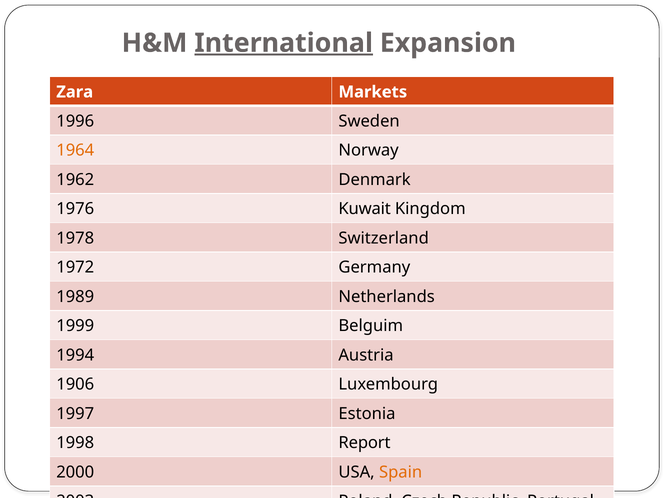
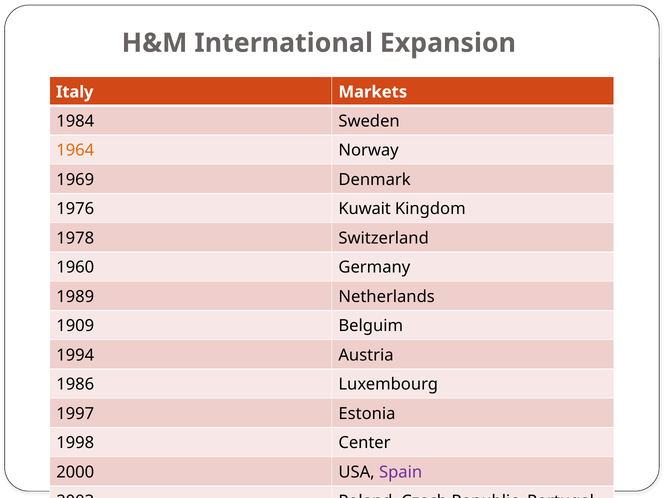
International underline: present -> none (284, 43)
Zara: Zara -> Italy (75, 92)
1996: 1996 -> 1984 (75, 121)
1962: 1962 -> 1969 (75, 180)
1972: 1972 -> 1960 (75, 267)
1999: 1999 -> 1909 (75, 326)
1906: 1906 -> 1986 (75, 385)
Report: Report -> Center (364, 443)
Spain colour: orange -> purple (401, 472)
